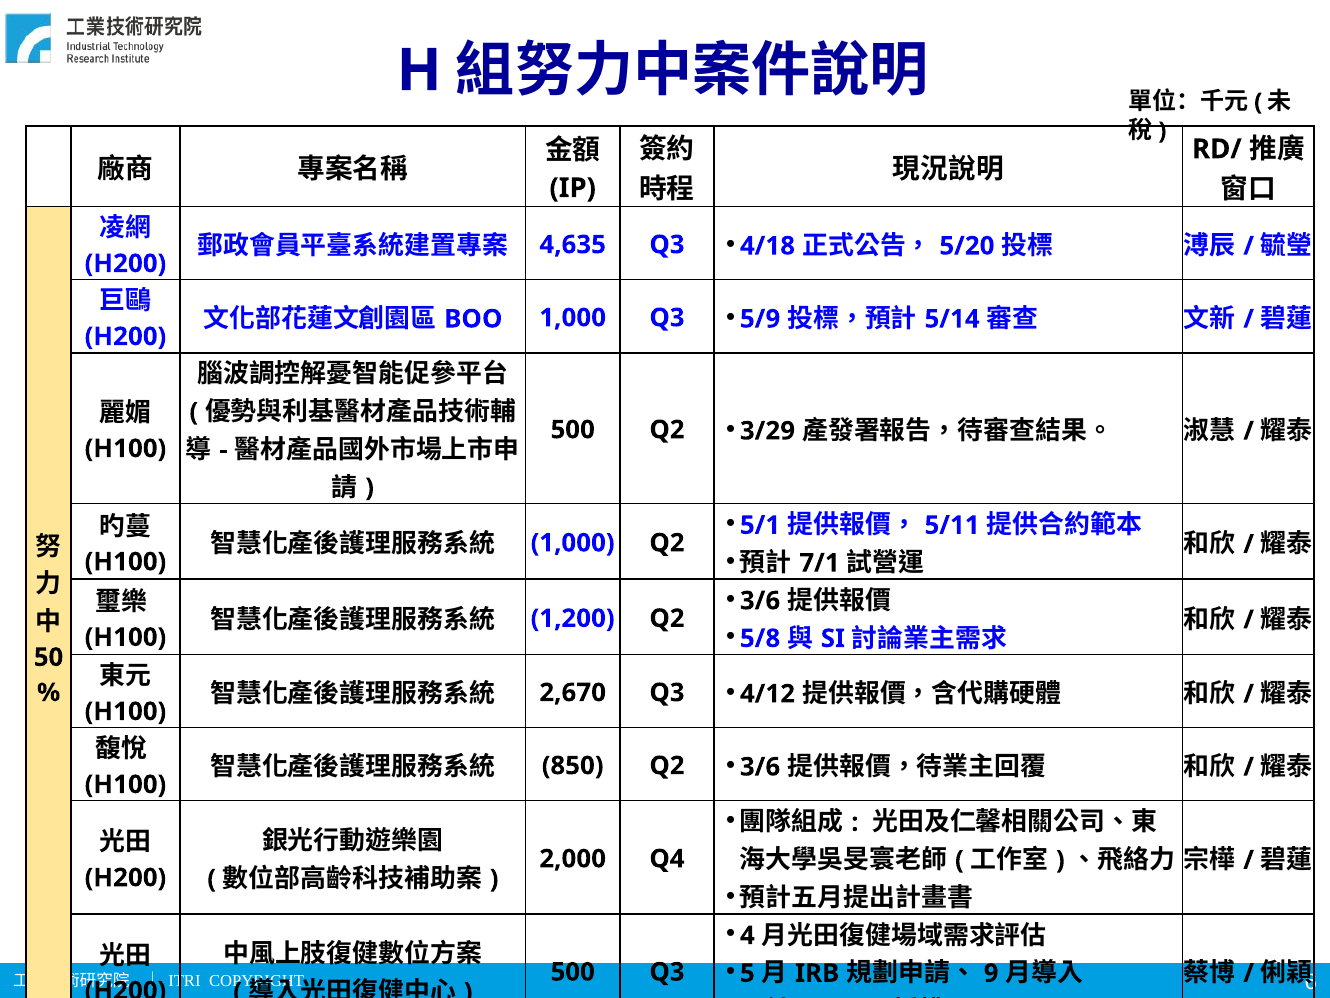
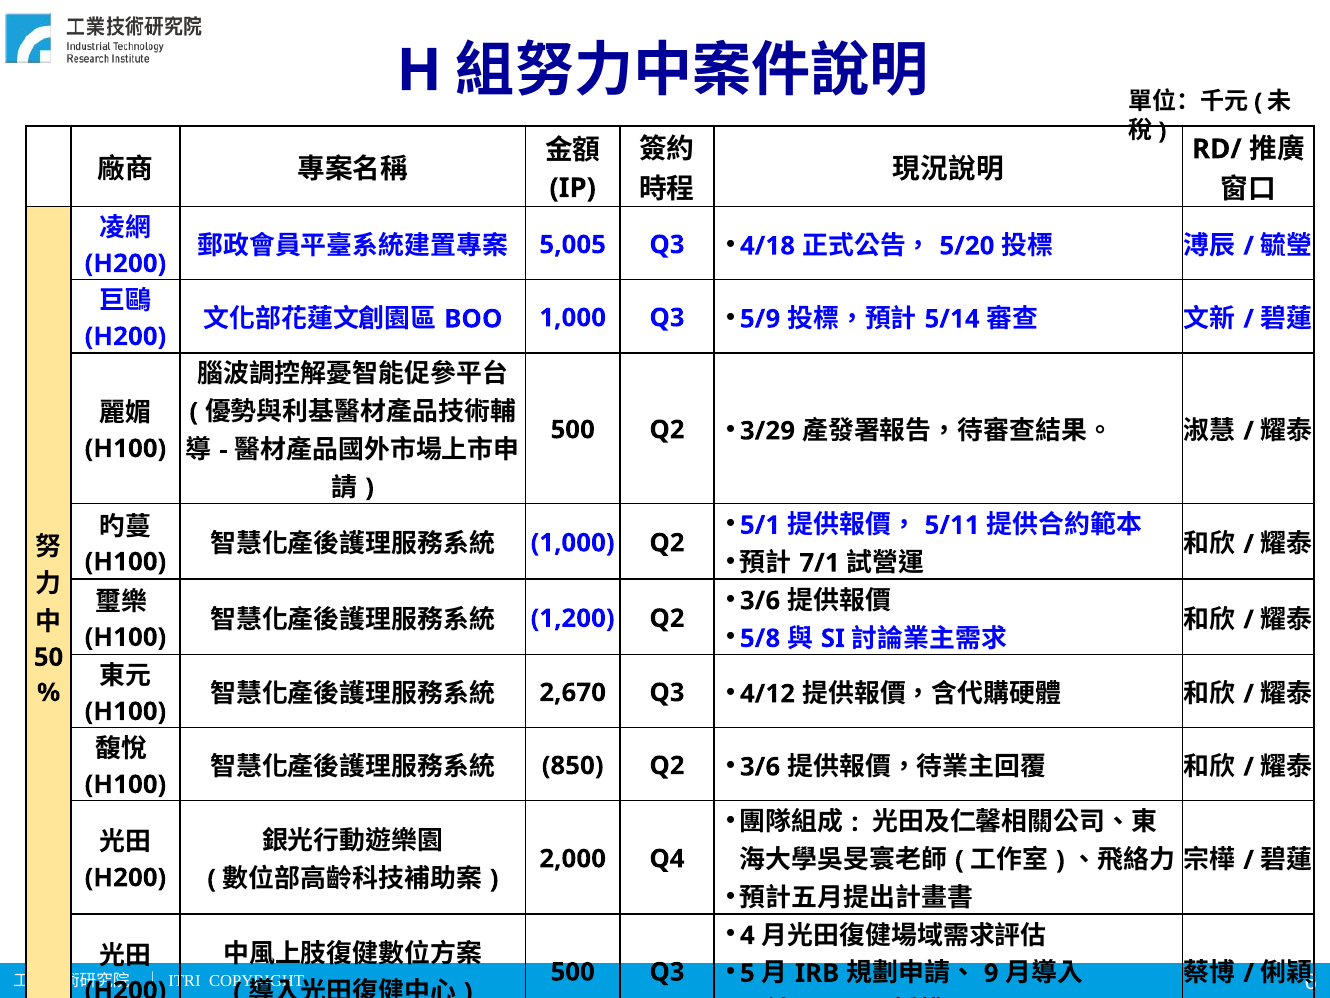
4,635: 4,635 -> 5,005 (573, 245)
